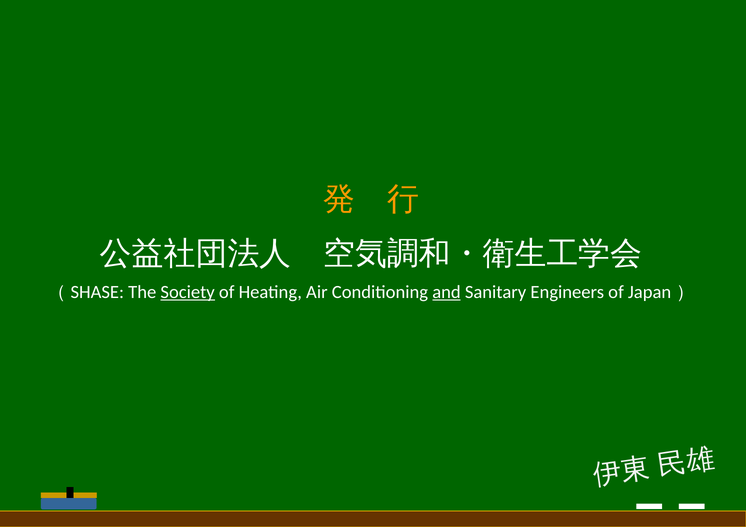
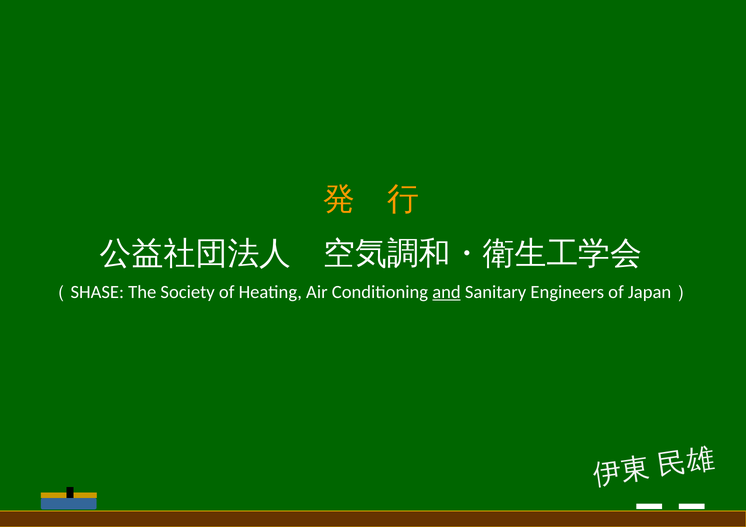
Society underline: present -> none (188, 292)
